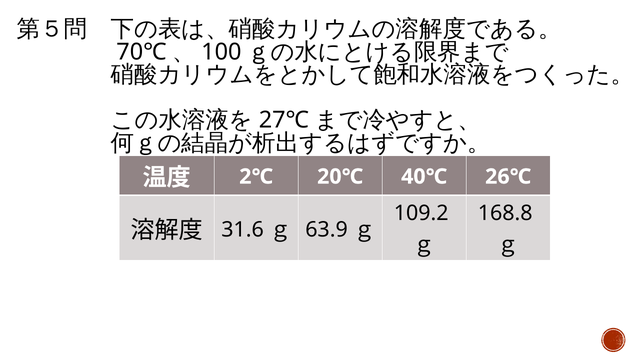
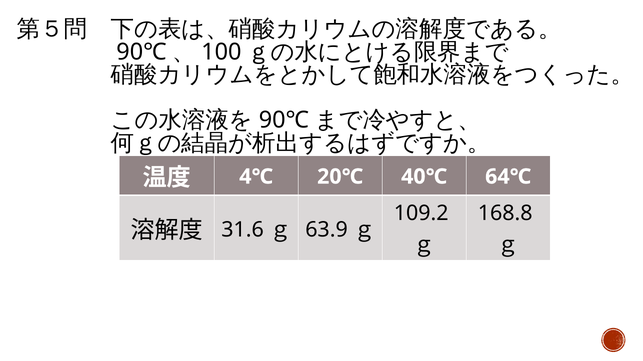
70℃: 70℃ -> 90℃ (141, 52)
27℃: 27℃ -> 90℃ (284, 120)
2℃: 2℃ -> 4℃ (256, 177)
26℃: 26℃ -> 64℃ (508, 177)
